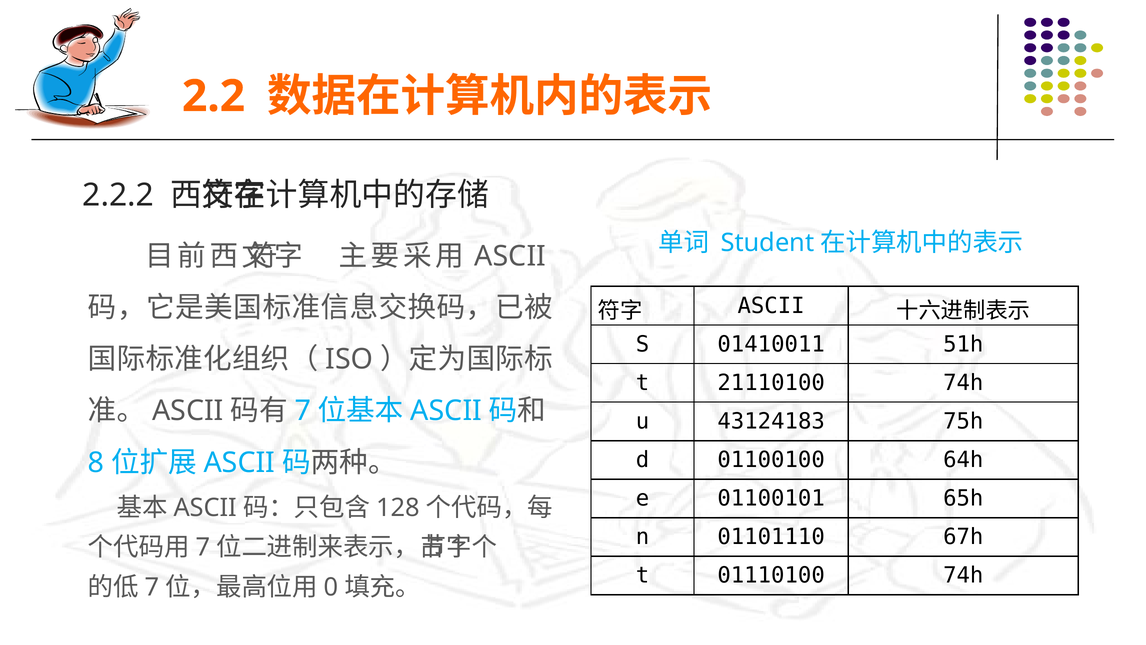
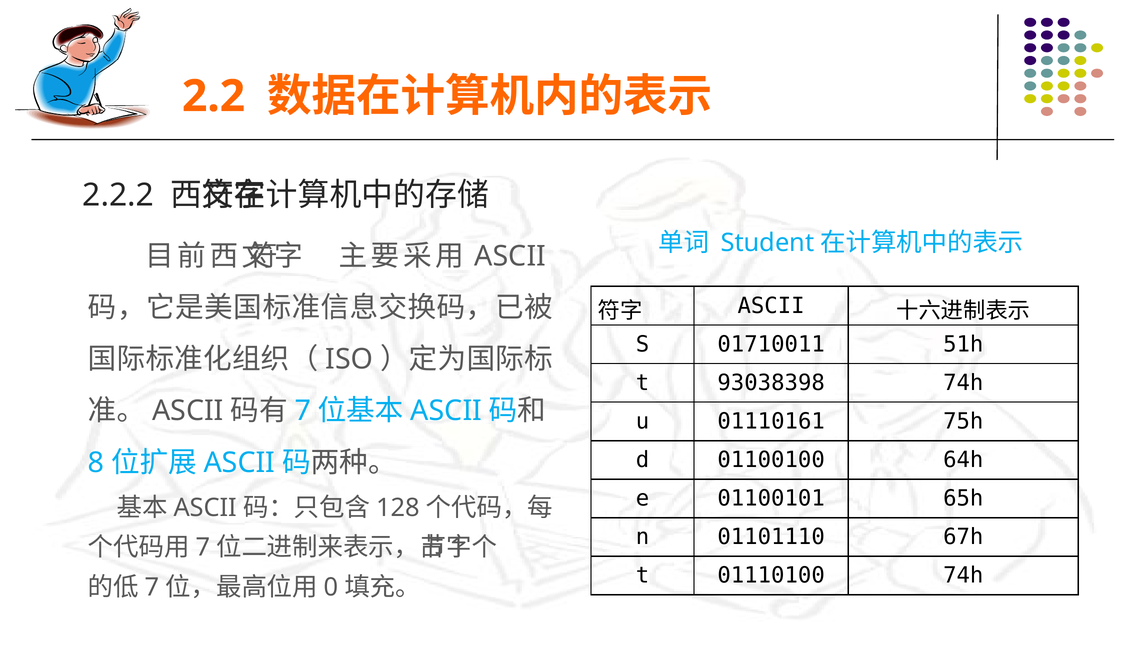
01410011: 01410011 -> 01710011 (771, 344)
21110100: 21110100 -> 93038398 (771, 383)
43124183: 43124183 -> 01110161 (771, 421)
